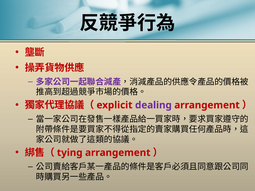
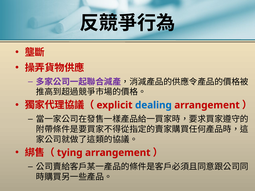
dealing colour: purple -> blue (153, 105)
